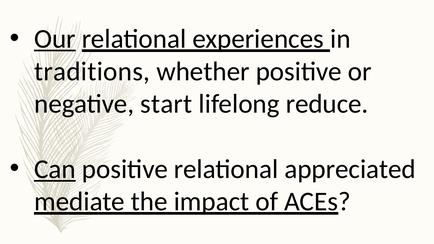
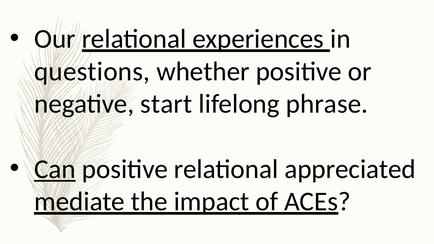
Our underline: present -> none (55, 39)
traditions: traditions -> questions (92, 72)
reduce: reduce -> phrase (327, 104)
